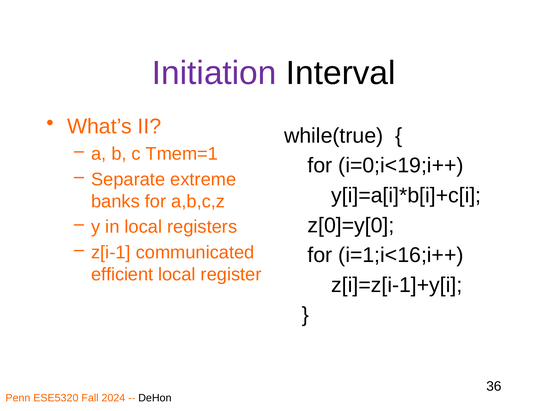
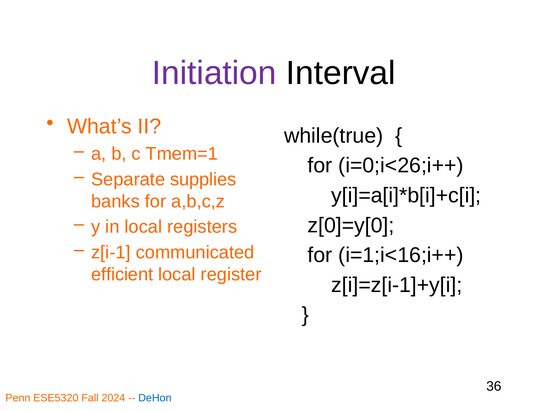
i=0;i<19;i++: i=0;i<19;i++ -> i=0;i<26;i++ (401, 166)
extreme: extreme -> supplies (203, 179)
DeHon colour: black -> blue (155, 398)
